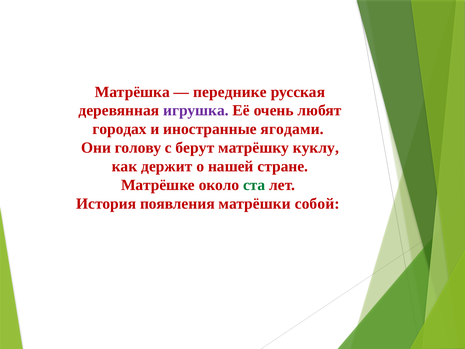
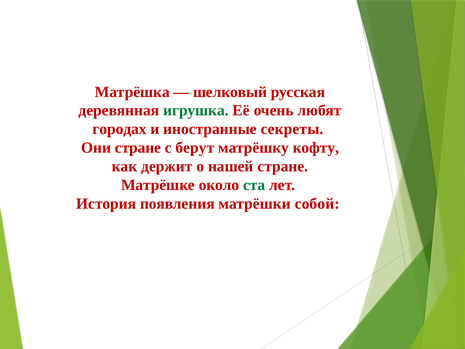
переднике: переднике -> шелковый (230, 92)
игрушка colour: purple -> green (196, 110)
ягодами: ягодами -> секреты (292, 129)
Они голову: голову -> стране (138, 148)
куклу: куклу -> кофту (316, 148)
